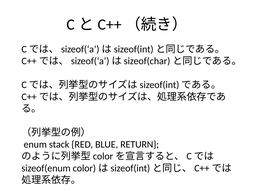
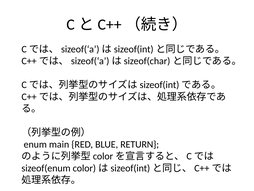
stack: stack -> main (59, 144)
